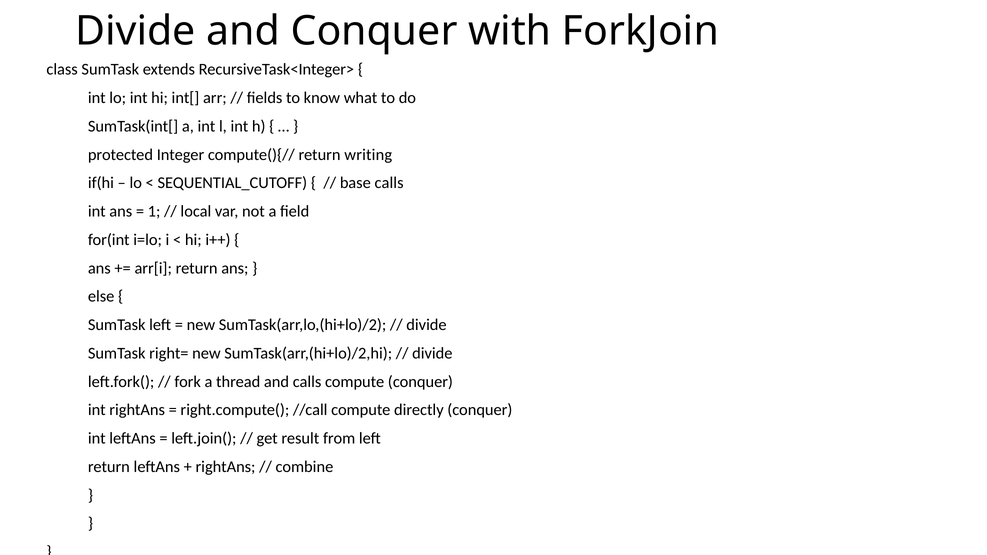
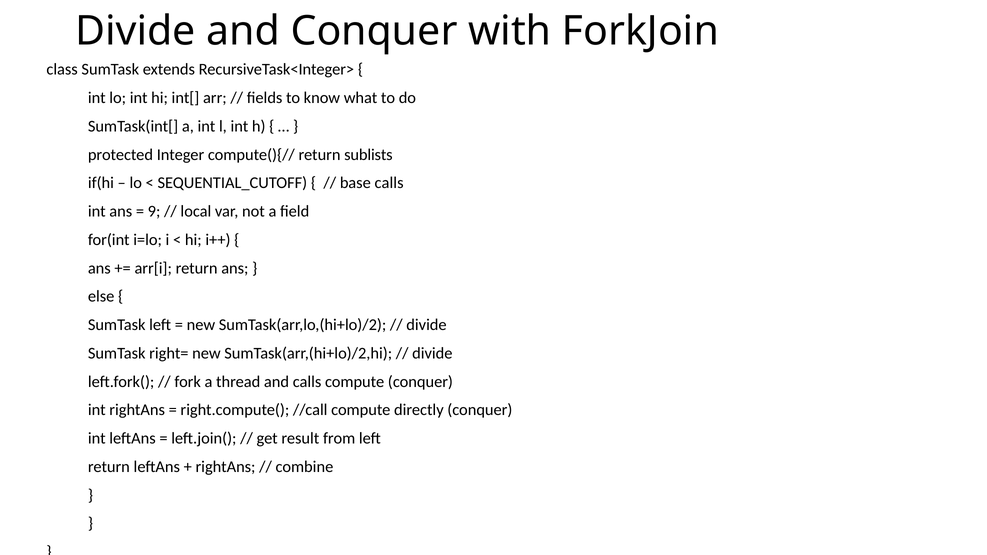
writing: writing -> sublists (368, 155)
1: 1 -> 9 (154, 211)
